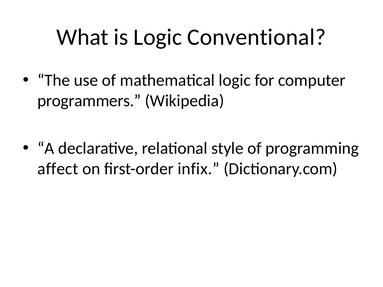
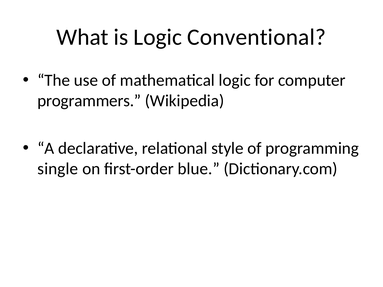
affect: affect -> single (58, 169)
infix: infix -> blue (199, 169)
